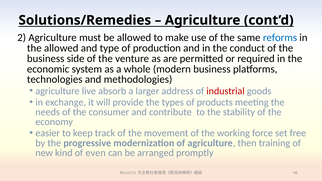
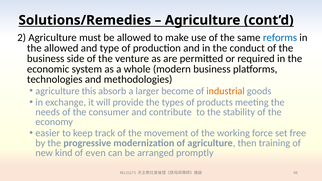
live: live -> this (89, 91)
address: address -> become (178, 91)
industrial colour: red -> orange (226, 91)
